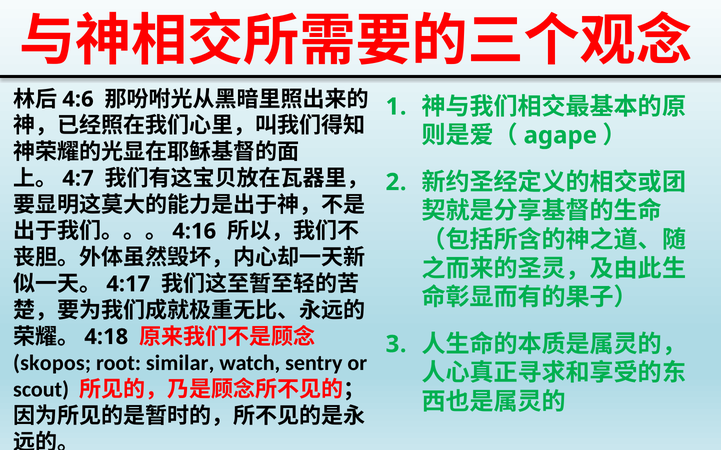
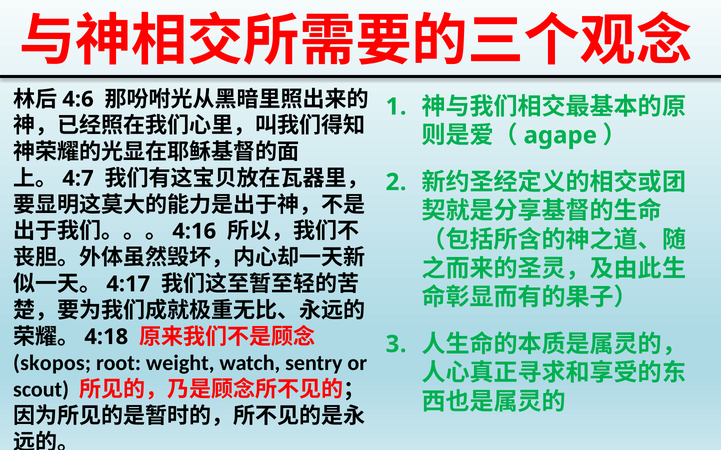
similar: similar -> weight (180, 364)
